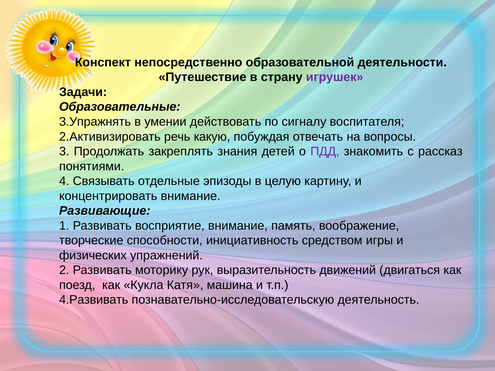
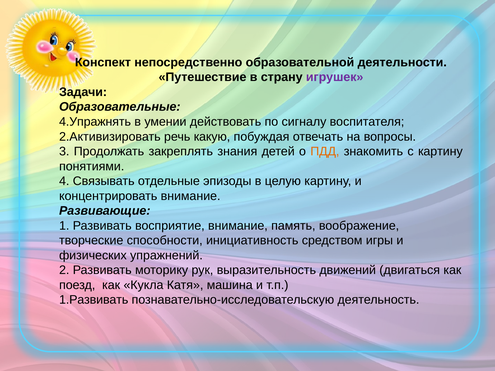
3.Упражнять: 3.Упражнять -> 4.Упражнять (95, 122)
ПДД colour: purple -> orange (325, 152)
с рассказ: рассказ -> картину (440, 152)
4.Развивать: 4.Развивать -> 1.Развивать (94, 300)
